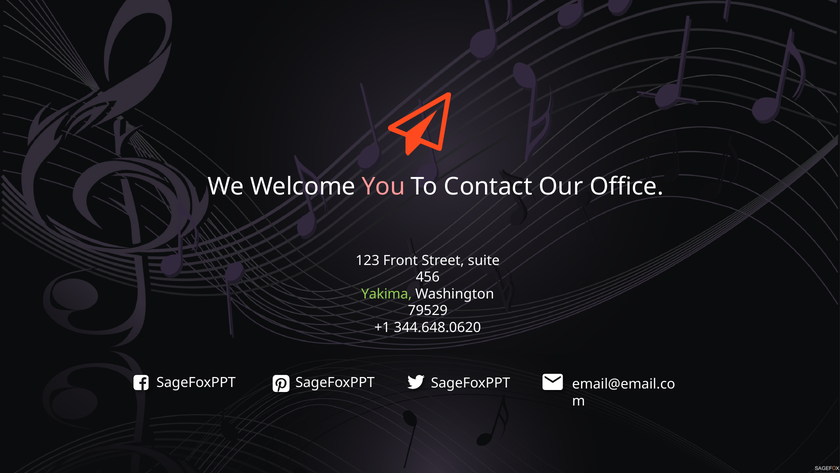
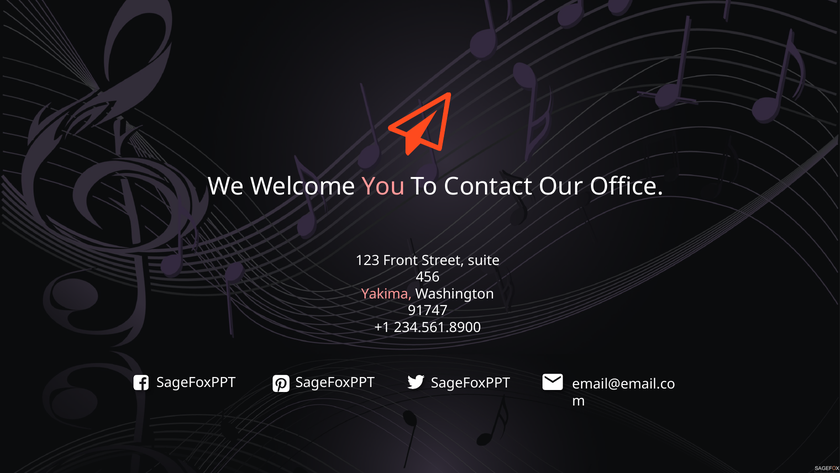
Yakima colour: light green -> pink (387, 294)
79529: 79529 -> 91747 (428, 310)
344.648.0620: 344.648.0620 -> 234.561.8900 (437, 327)
